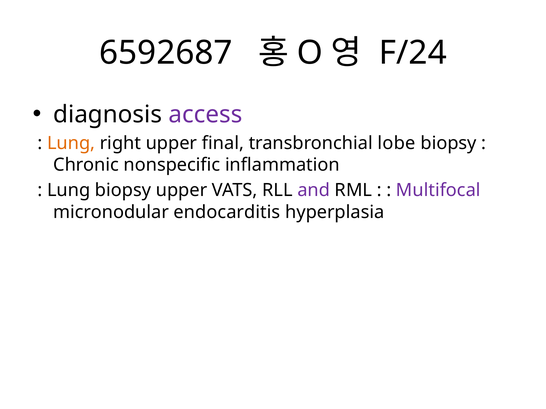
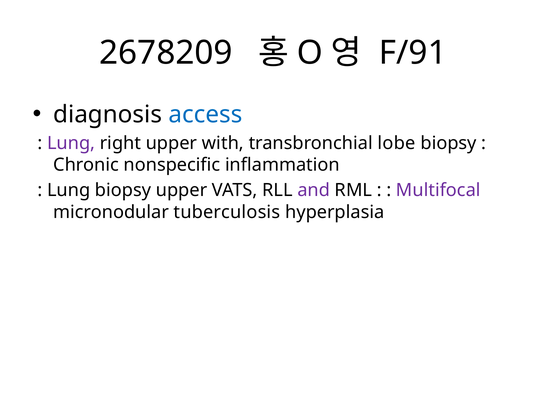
6592687: 6592687 -> 2678209 (166, 53)
F/24: F/24 -> F/91 (413, 53)
access colour: purple -> blue (205, 115)
Lung colour: orange -> purple (71, 143)
final: final -> with (223, 143)
endocarditis: endocarditis -> tuberculosis (227, 212)
